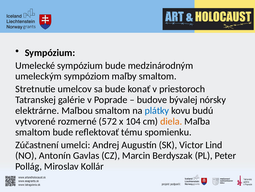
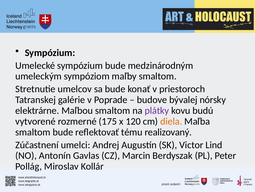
plátky colour: blue -> purple (157, 110)
572: 572 -> 175 (108, 121)
104: 104 -> 120 (133, 121)
spomienku: spomienku -> realizovaný (168, 132)
